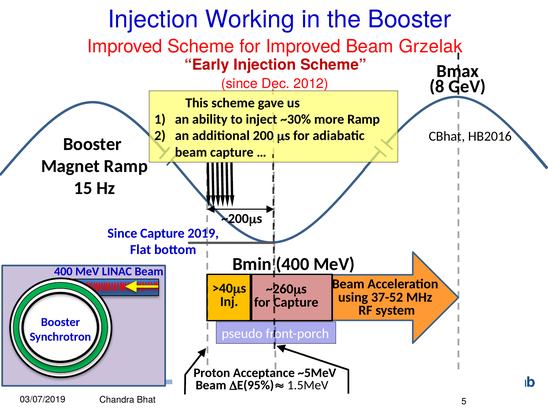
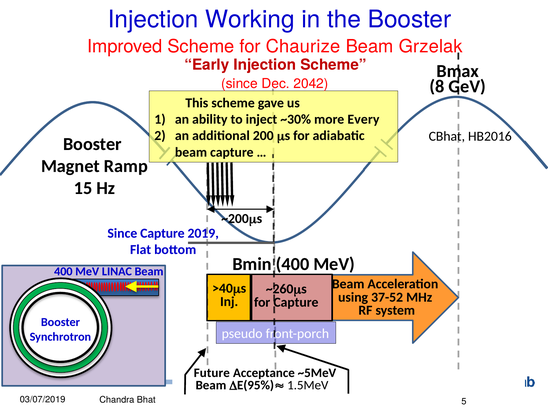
for Improved: Improved -> Chaurize (303, 47)
2012: 2012 -> 2042 (311, 84)
Ramp: Ramp -> Every (363, 119)
Proton: Proton -> Future (212, 373)
